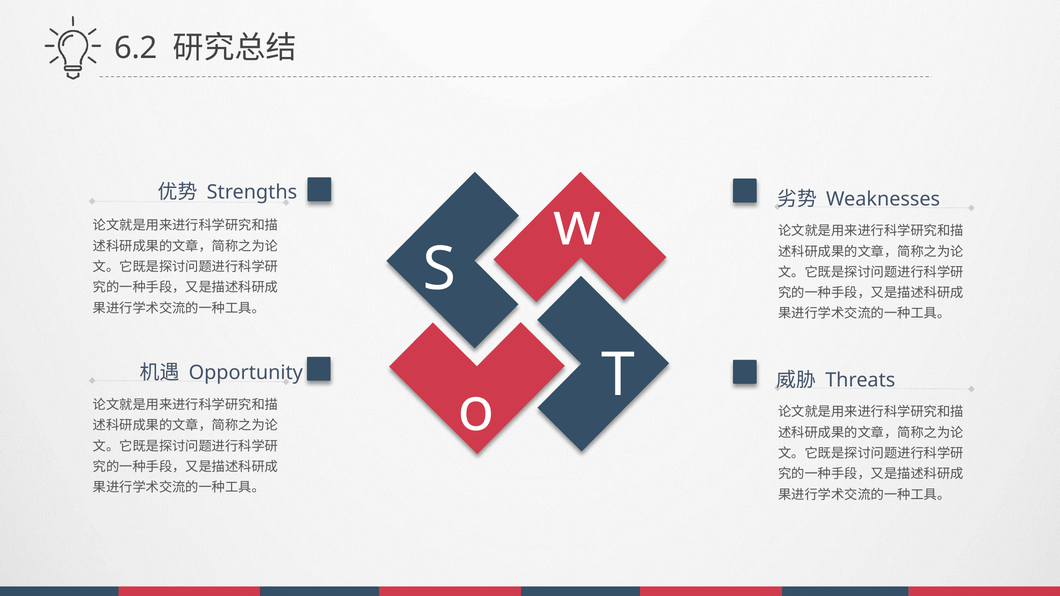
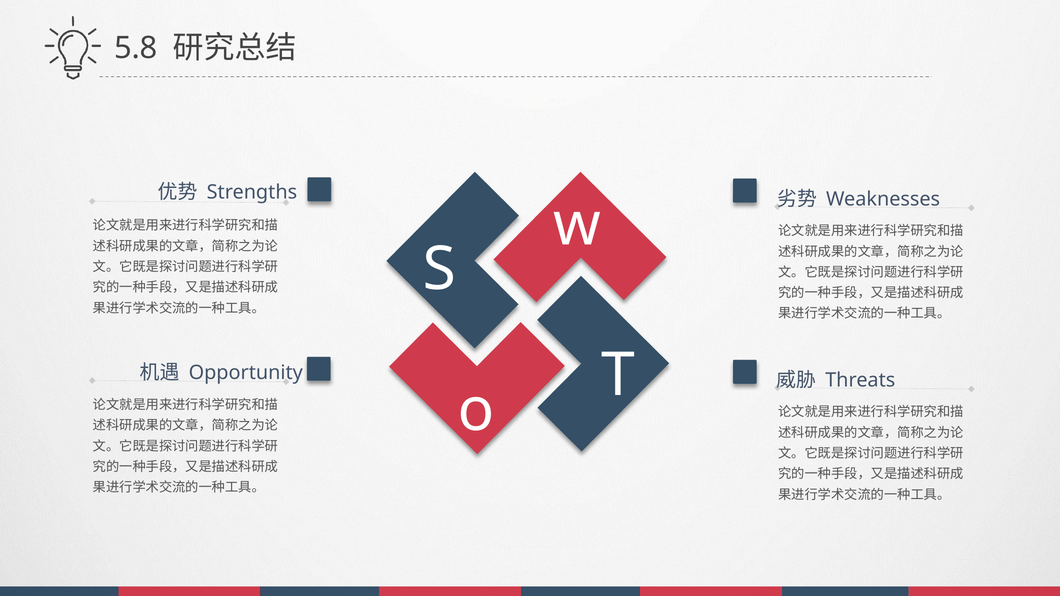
6.2: 6.2 -> 5.8 (136, 48)
